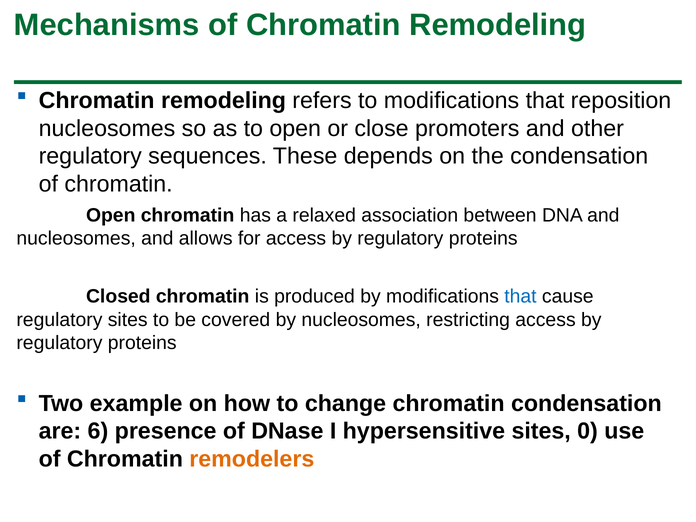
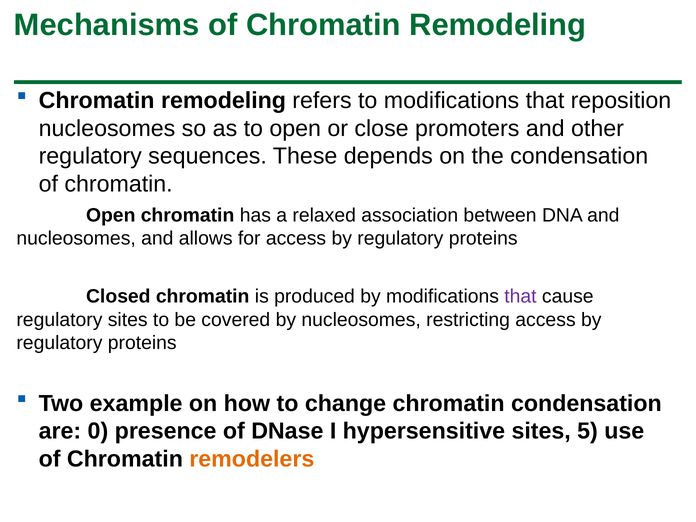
that colour: blue -> purple (520, 296)
6: 6 -> 0 (98, 431)
0: 0 -> 5 (587, 431)
